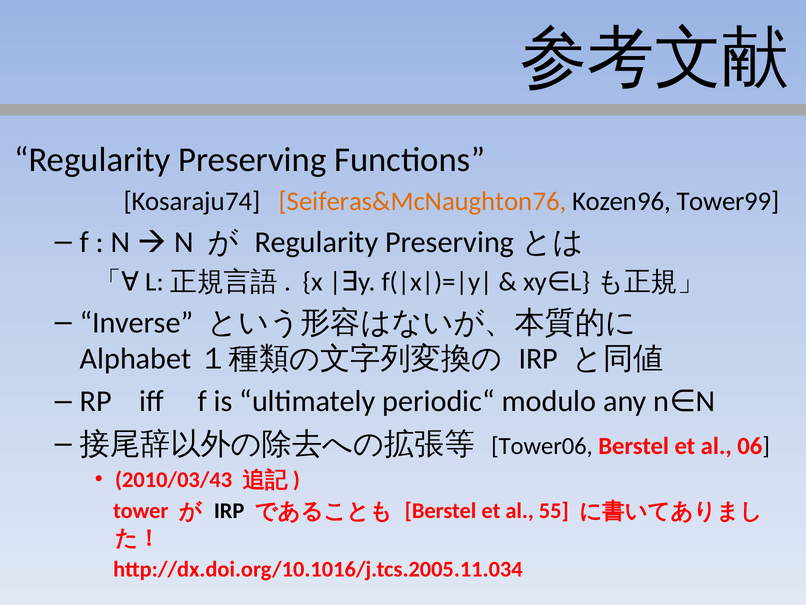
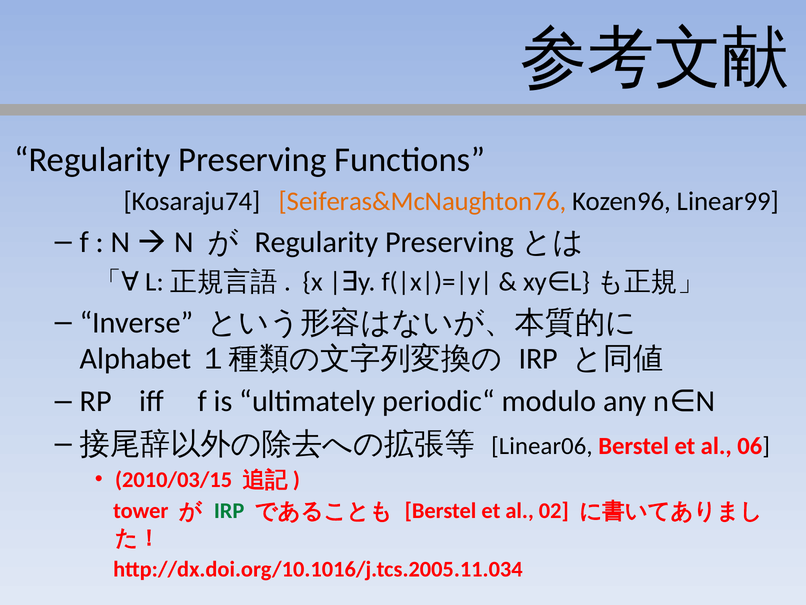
Tower99: Tower99 -> Linear99 (728, 201)
Tower06: Tower06 -> Linear06 (542, 446)
2010/03/43: 2010/03/43 -> 2010/03/15 (174, 479)
IRP colour: black -> green (229, 511)
55: 55 -> 02 (554, 511)
